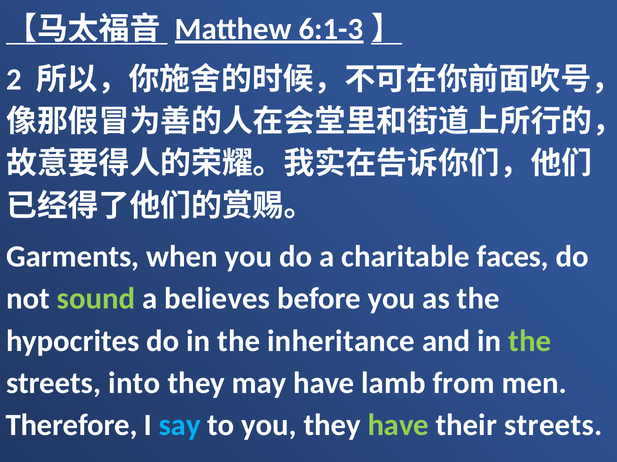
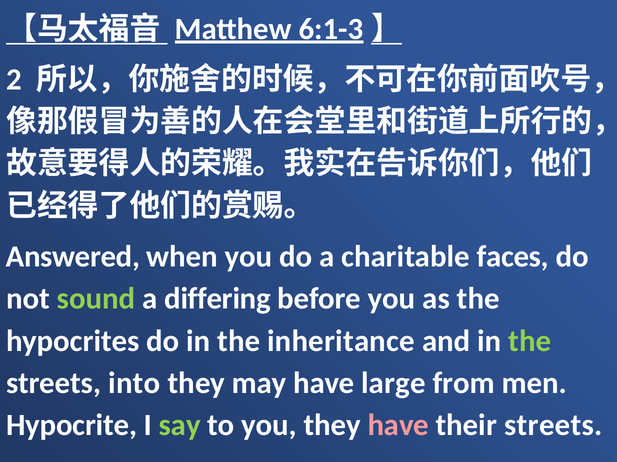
Garments: Garments -> Answered (73, 257)
believes: believes -> differing (217, 299)
lamb: lamb -> large (393, 384)
Therefore: Therefore -> Hypocrite (72, 426)
say colour: light blue -> light green (180, 426)
have colour: light green -> pink (398, 426)
